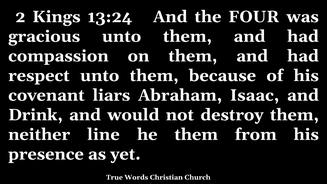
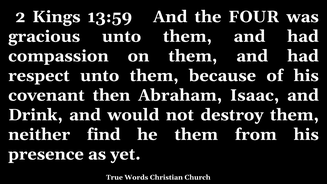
13:24: 13:24 -> 13:59 (110, 17)
liars: liars -> then (111, 95)
line: line -> find (104, 134)
